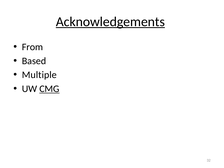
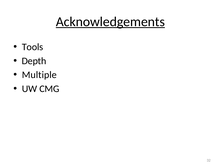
From: From -> Tools (32, 47)
Based: Based -> Depth (34, 61)
CMG underline: present -> none (49, 89)
